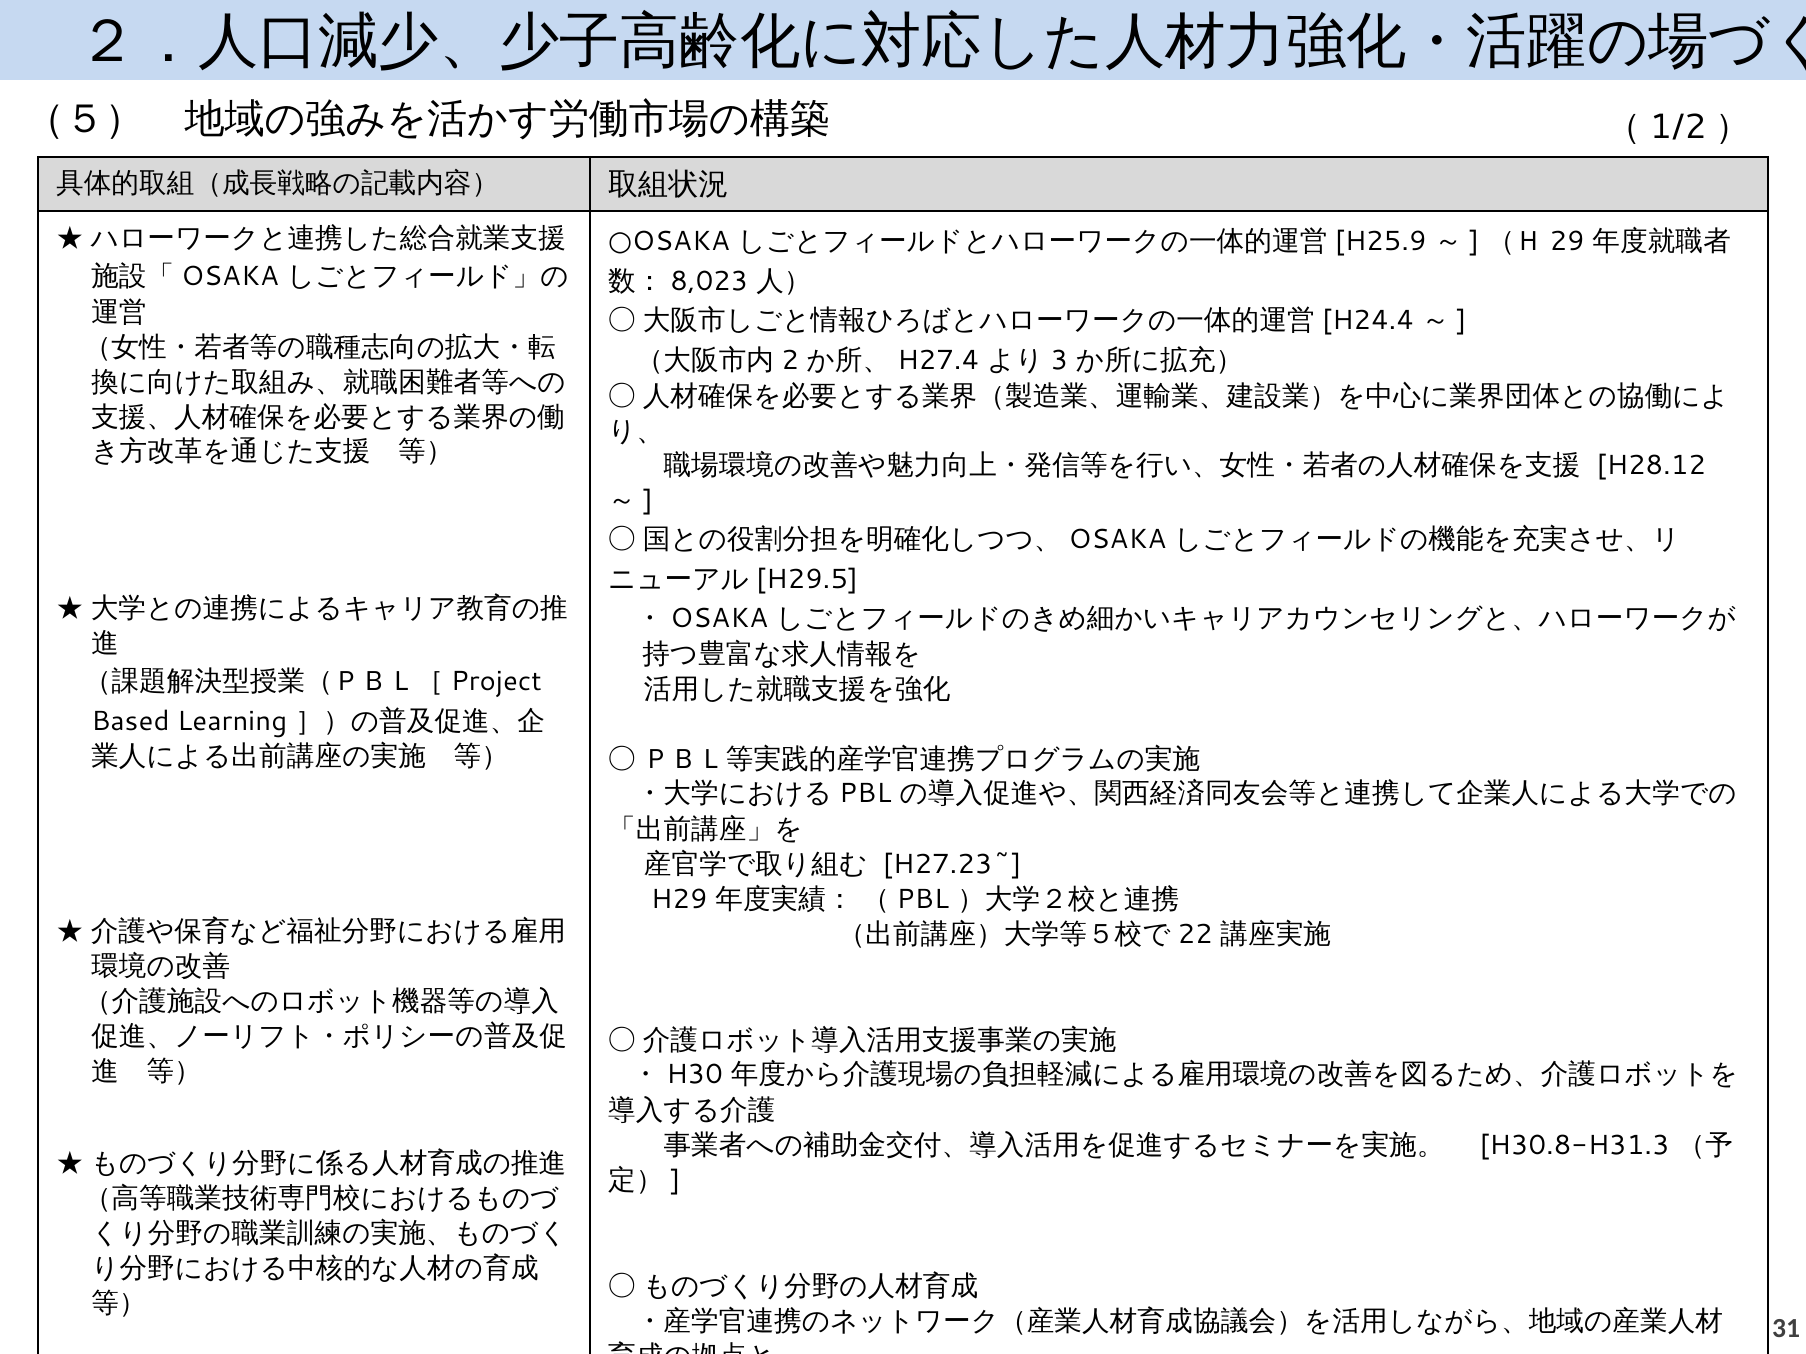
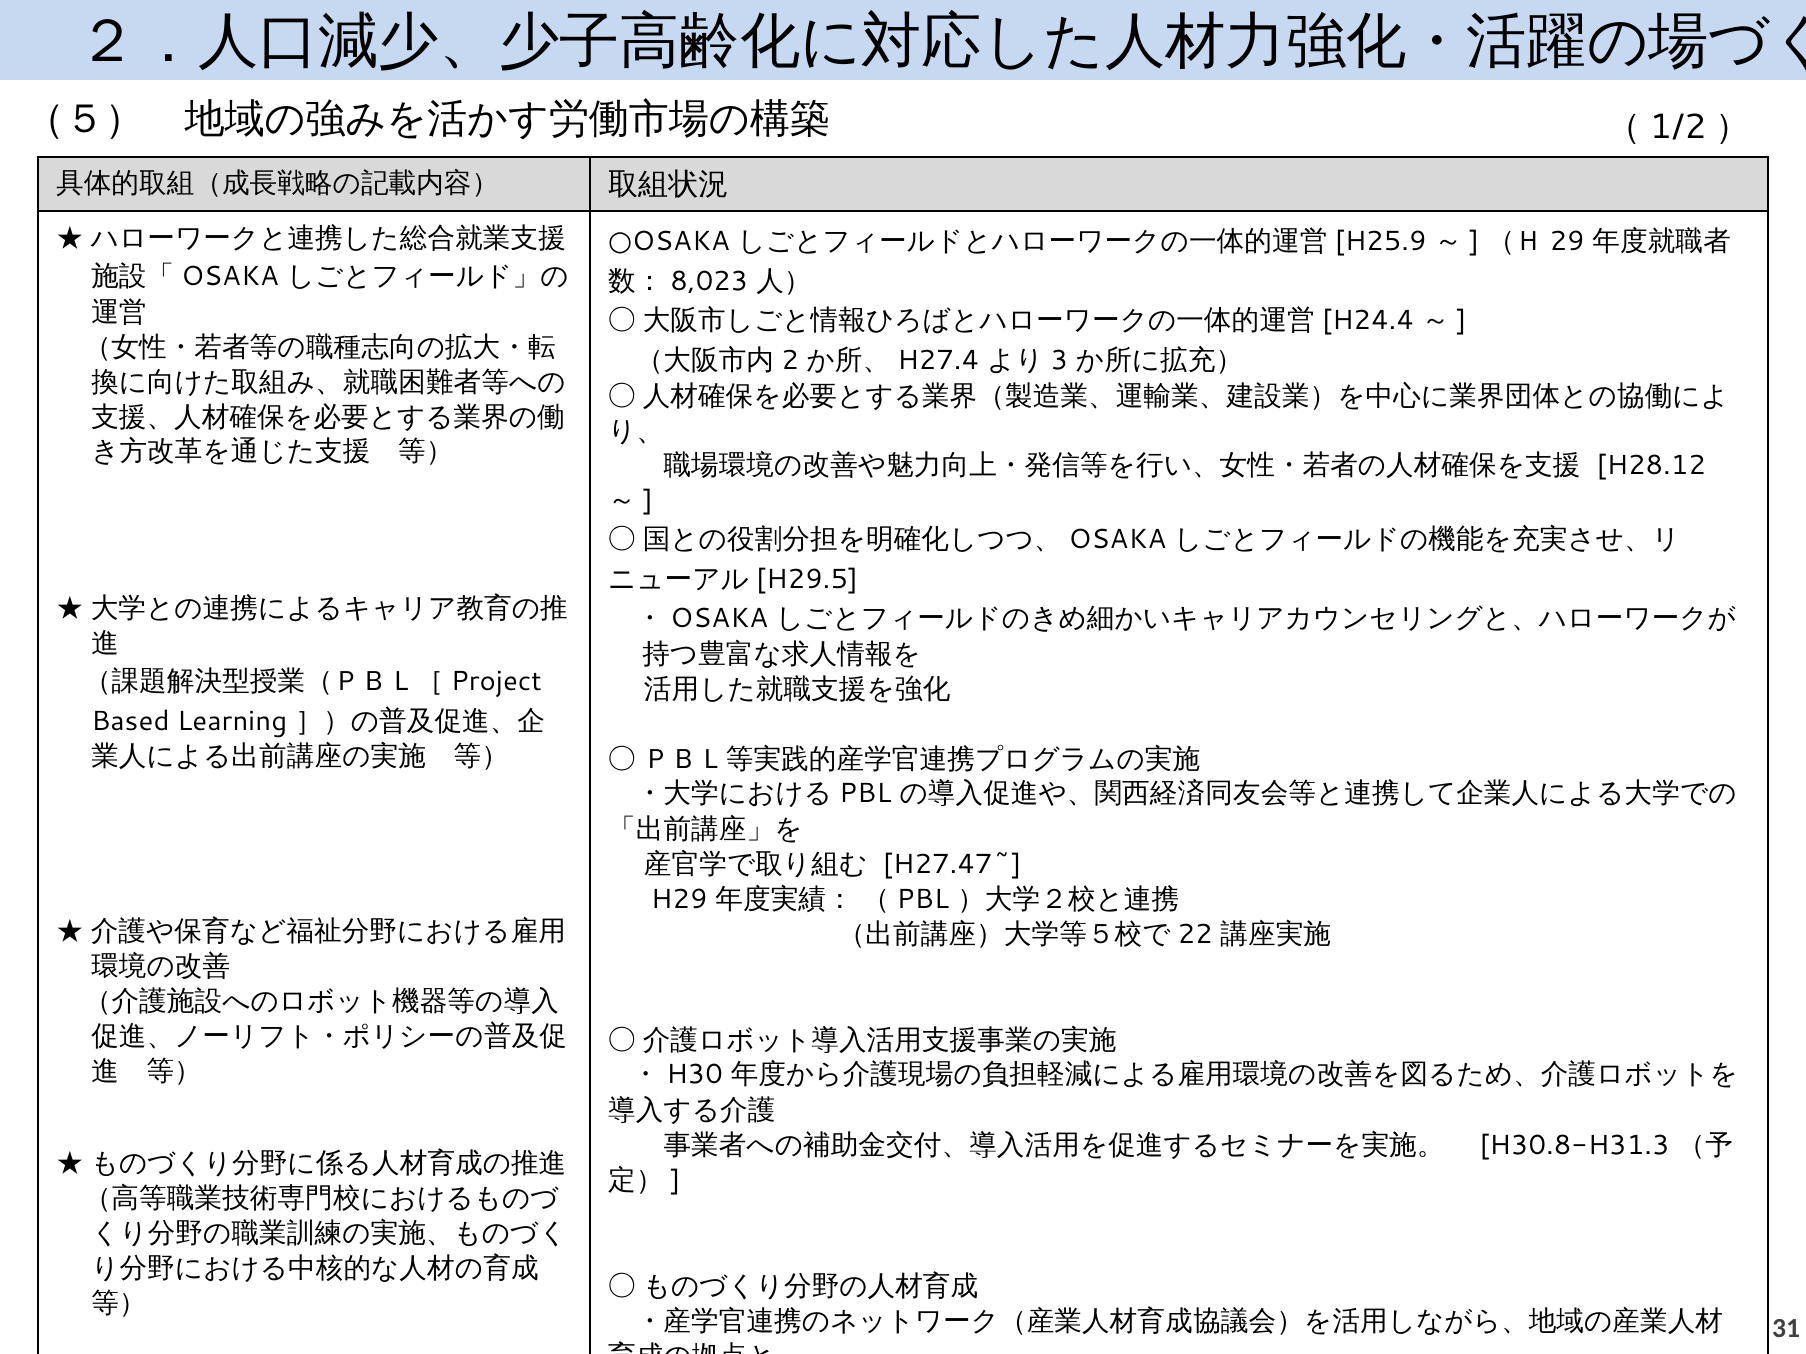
H27.23~: H27.23~ -> H27.47~ (952, 864)
